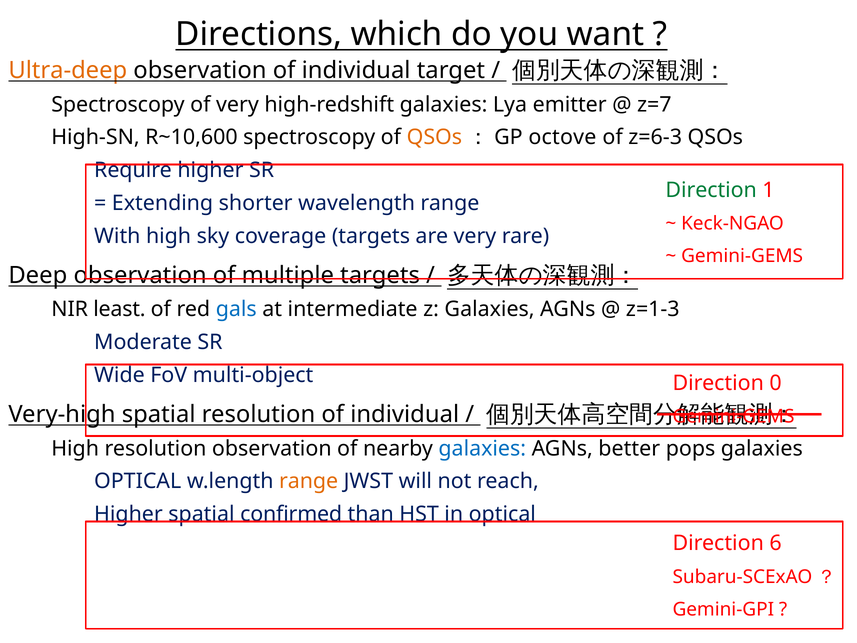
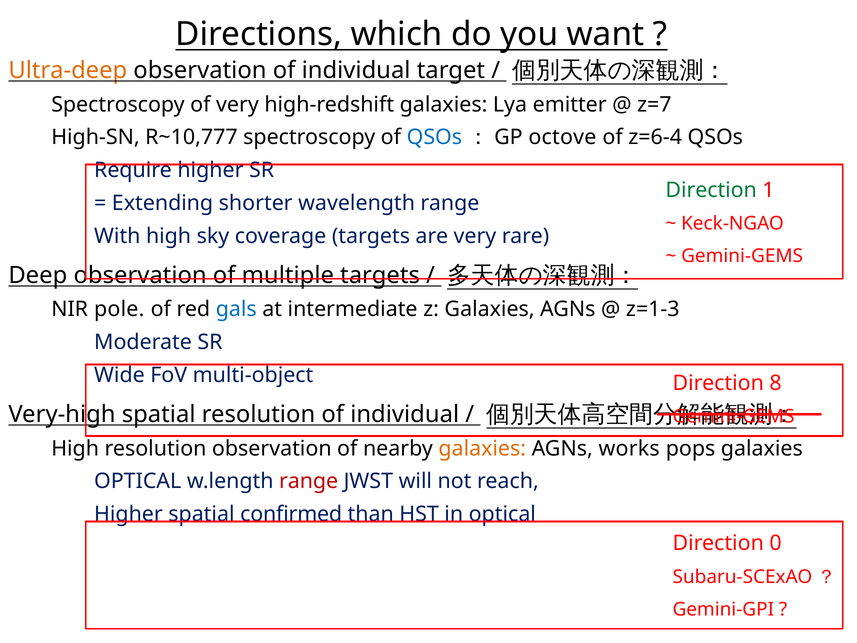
R~10,600: R~10,600 -> R~10,777 (191, 137)
QSOs colour: orange -> blue (434, 137)
z=6-3: z=6-3 -> z=6-4 (655, 137)
least: least -> pole (119, 309)
0: 0 -> 8 (776, 383)
galaxies colour: blue -> orange (482, 448)
better: better -> works (629, 448)
range colour: orange -> red (309, 481)
6: 6 -> 0 (776, 543)
